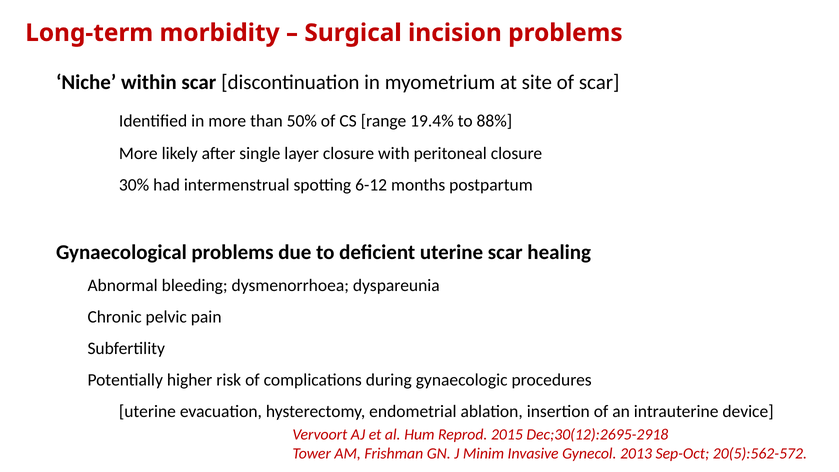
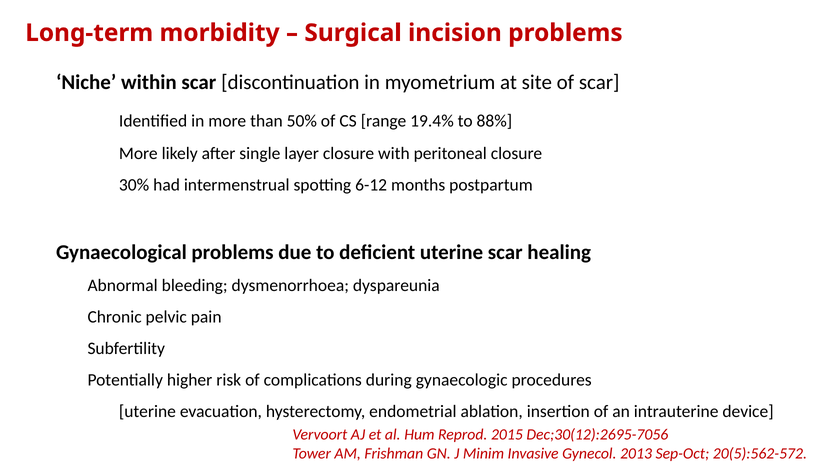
Dec;30(12):2695-2918: Dec;30(12):2695-2918 -> Dec;30(12):2695-7056 (597, 435)
